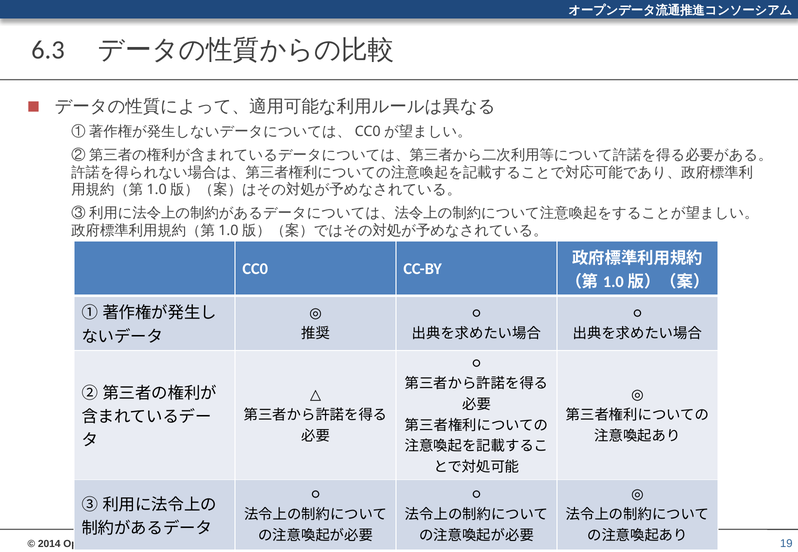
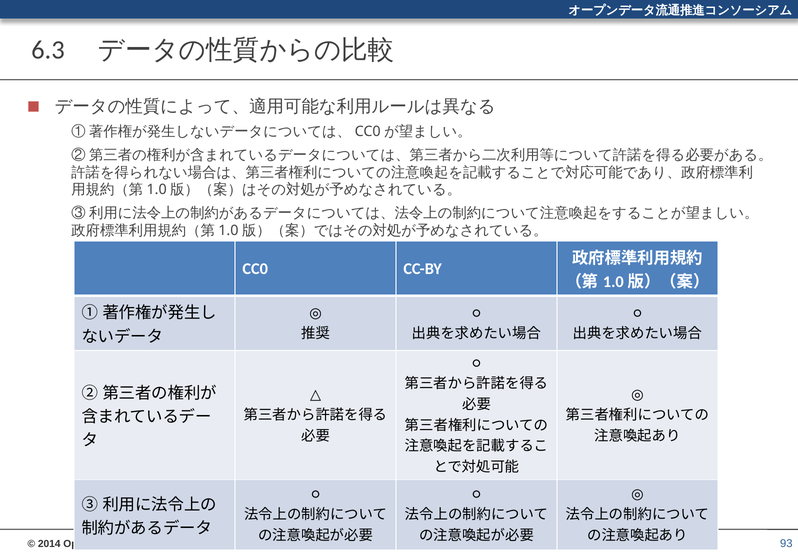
19: 19 -> 93 (786, 544)
